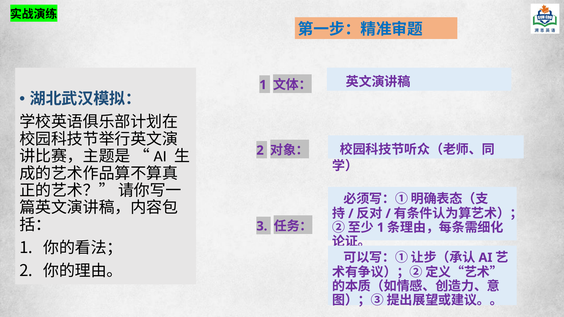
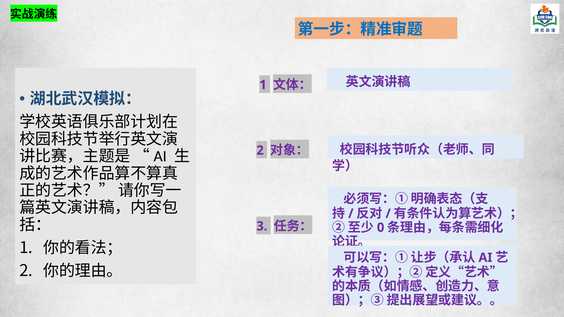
1: 1 -> 0 (381, 228)
